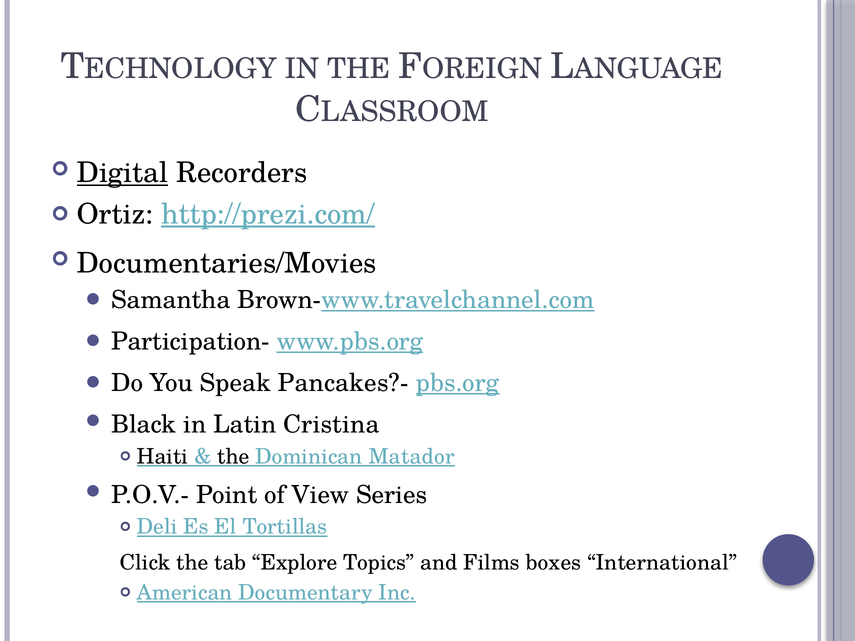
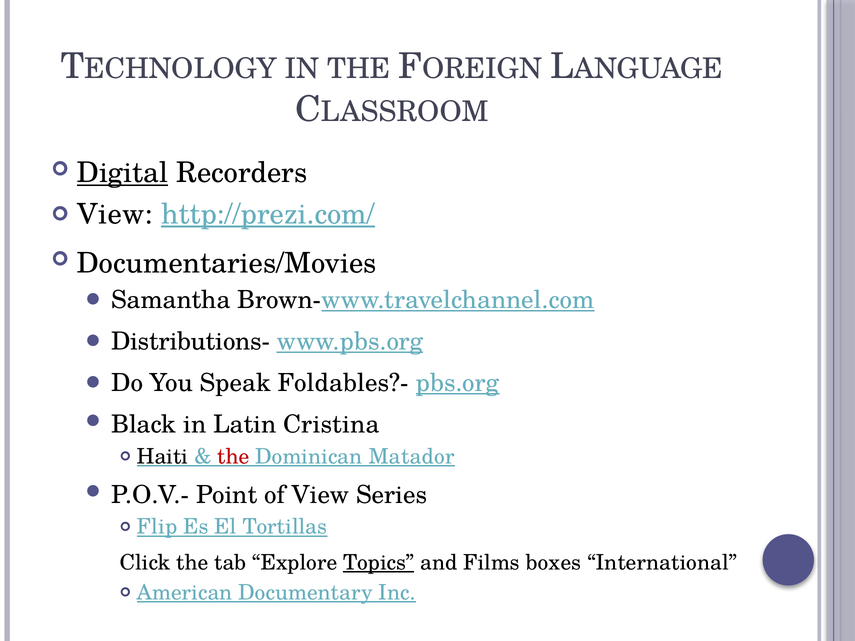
Ortiz: Ortiz -> View (115, 214)
Participation-: Participation- -> Distributions- (191, 342)
Pancakes?-: Pancakes?- -> Foldables?- (343, 383)
the colour: black -> red (233, 457)
Deli: Deli -> Flip (157, 527)
Topics underline: none -> present (379, 563)
